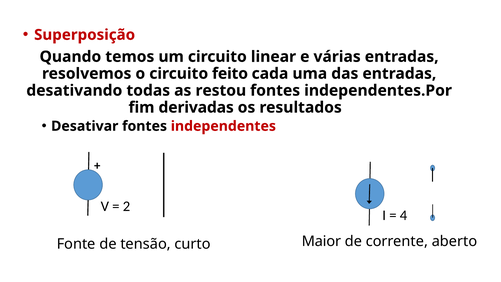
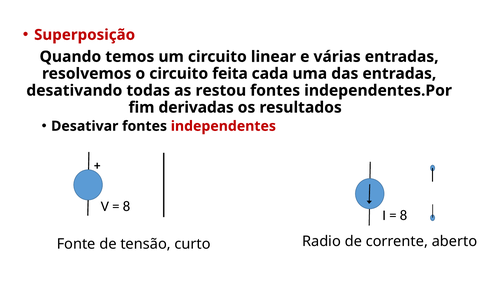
feito: feito -> feita (230, 74)
2: 2 -> 8 (126, 206)
4: 4 -> 8 (404, 215)
Maior: Maior -> Radio (321, 241)
